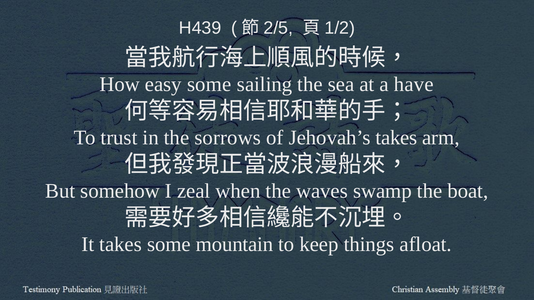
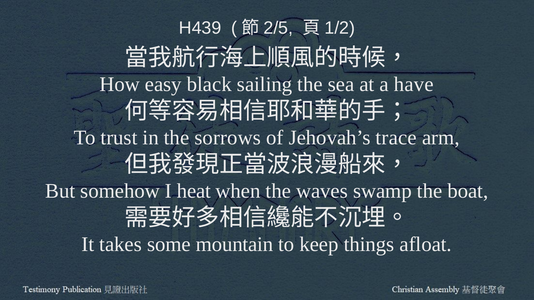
easy some: some -> black (209, 84)
Jehovah’s takes: takes -> trace (396, 138)
zeal: zeal -> heat (194, 191)
